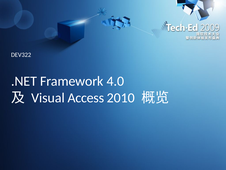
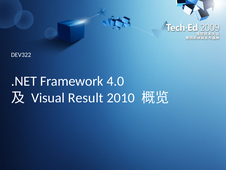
Access: Access -> Result (86, 98)
